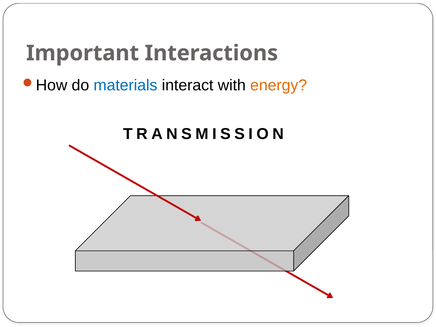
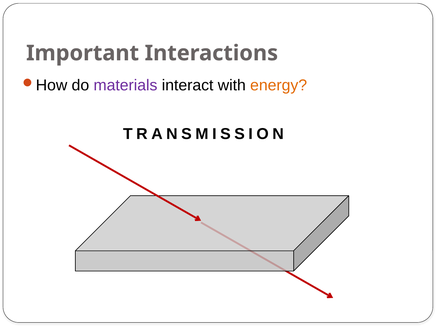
materials colour: blue -> purple (125, 85)
